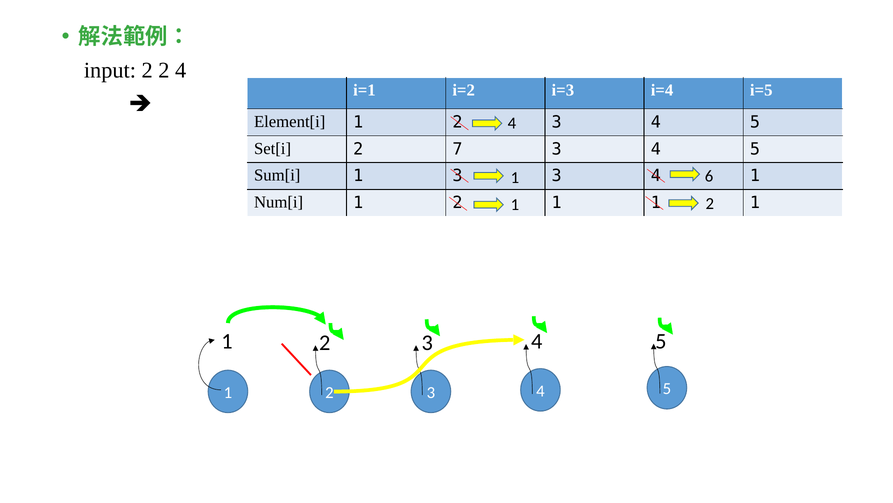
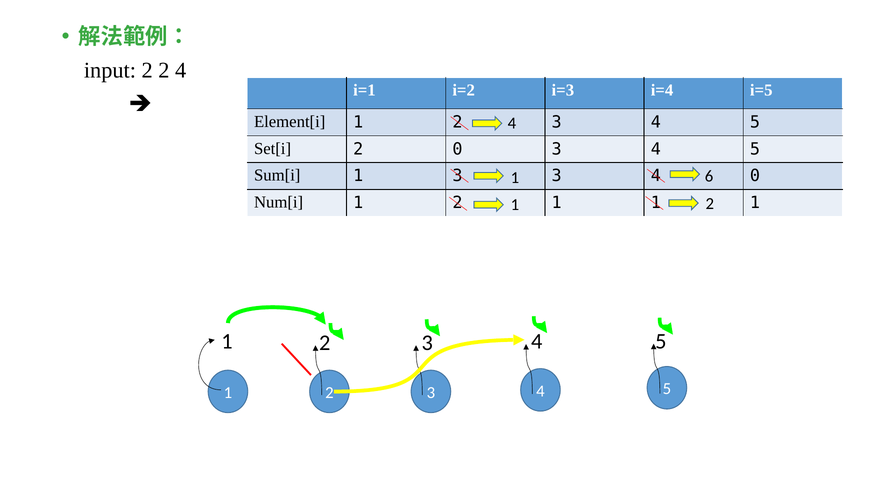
2 7: 7 -> 0 (457, 149)
3 4 1: 1 -> 0 (755, 176)
